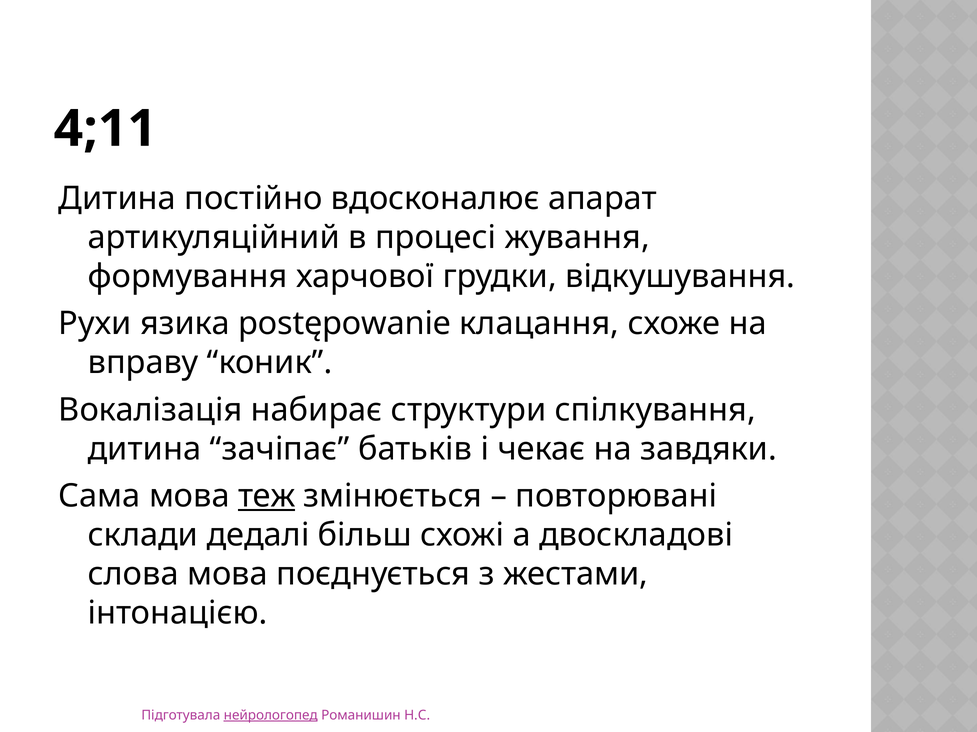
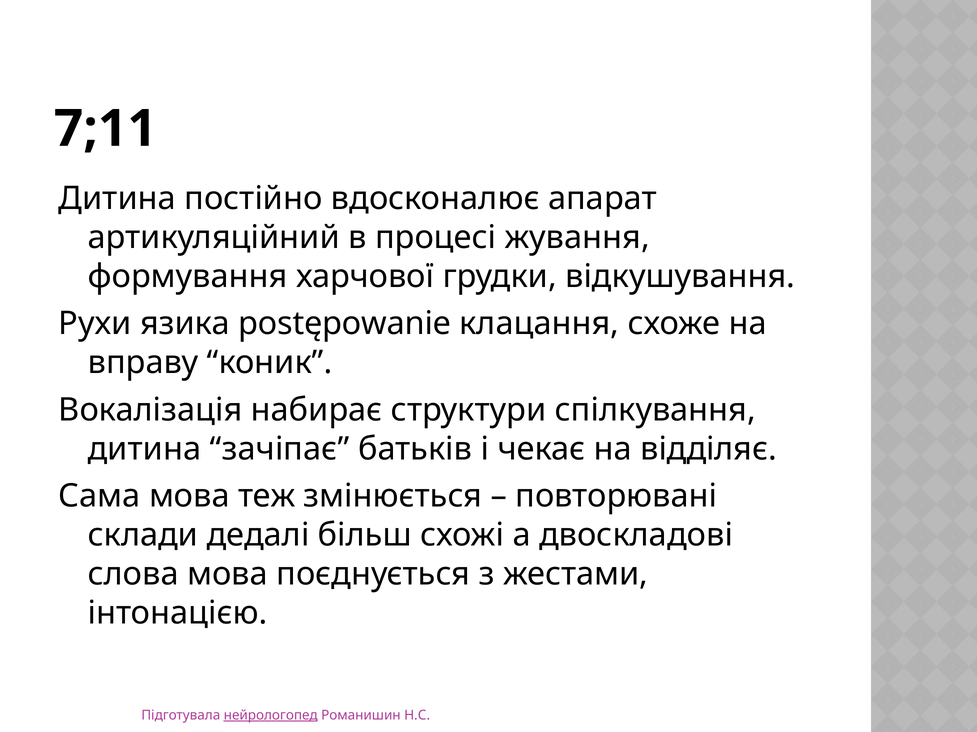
4;11: 4;11 -> 7;11 (105, 129)
завдяки: завдяки -> відділяє (709, 449)
теж underline: present -> none (267, 497)
